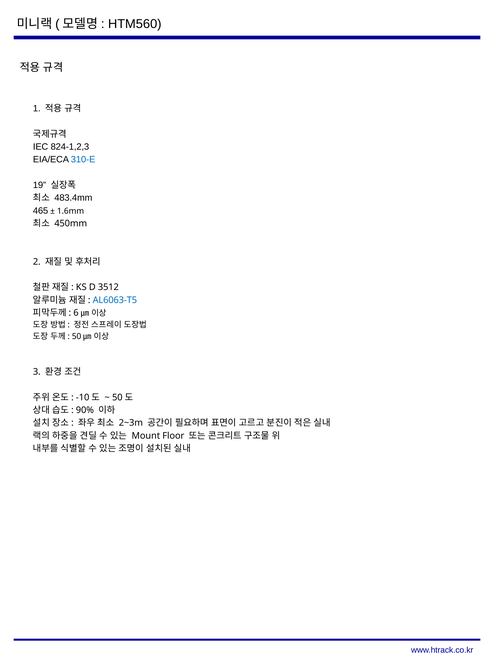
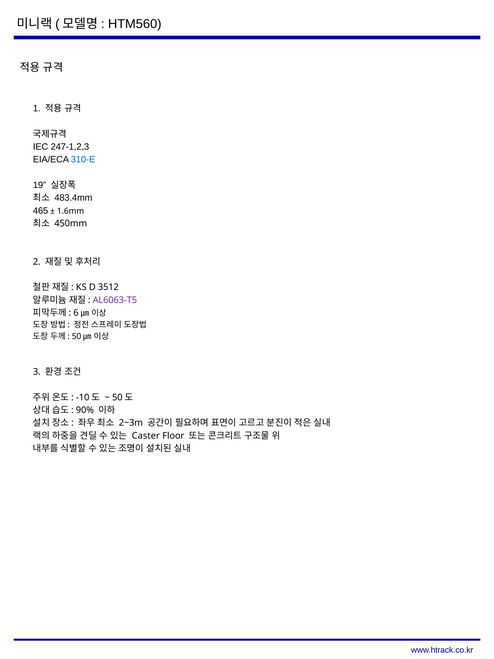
824-1,2,3: 824-1,2,3 -> 247-1,2,3 (70, 147)
AL6063-T5 colour: blue -> purple (115, 300)
Mount: Mount -> Caster (146, 435)
